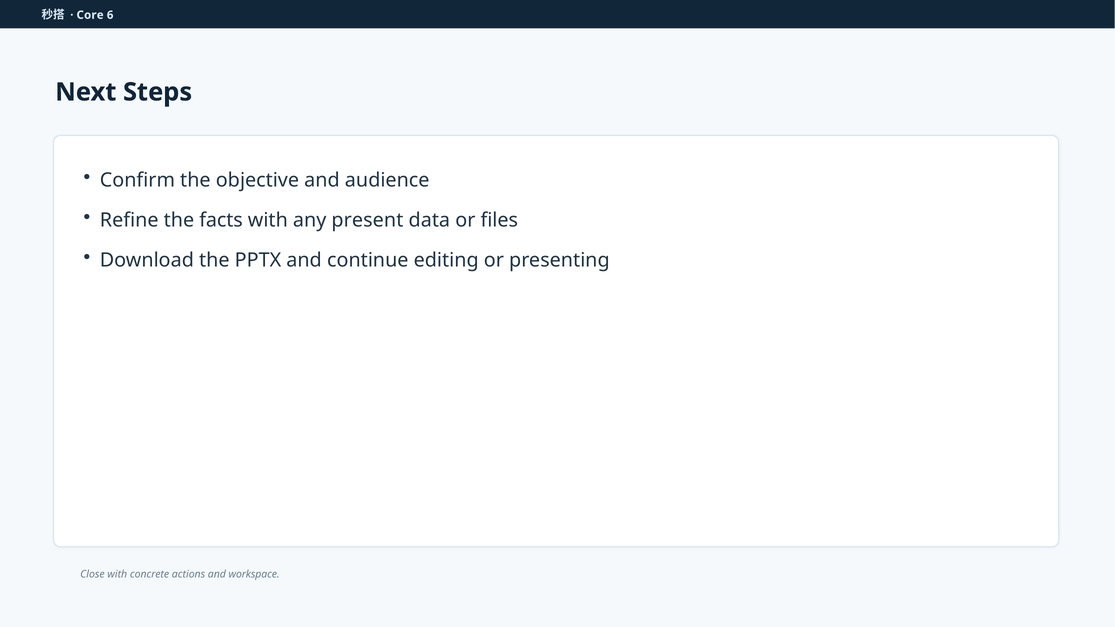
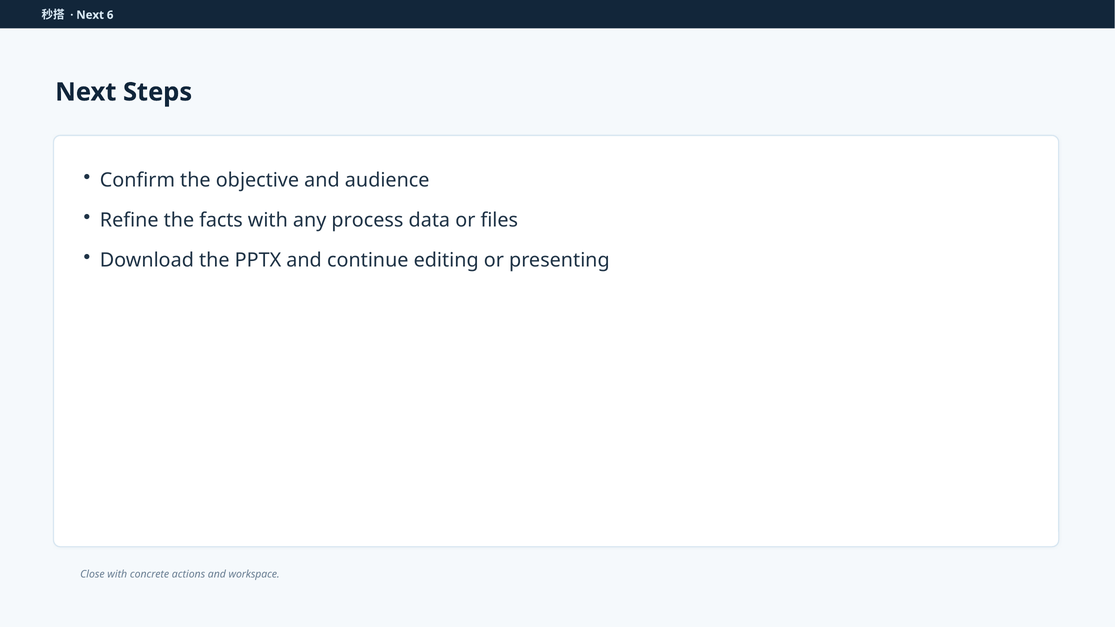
Core: Core -> Next (90, 15)
present: present -> process (367, 220)
